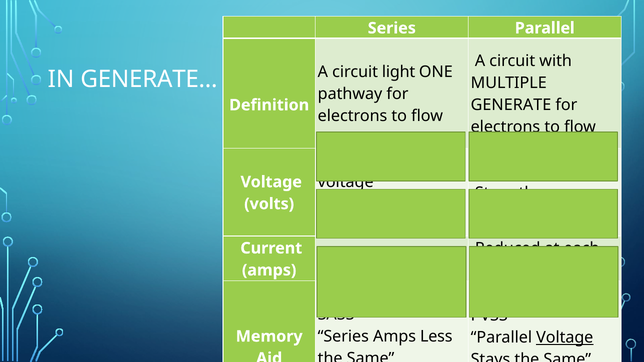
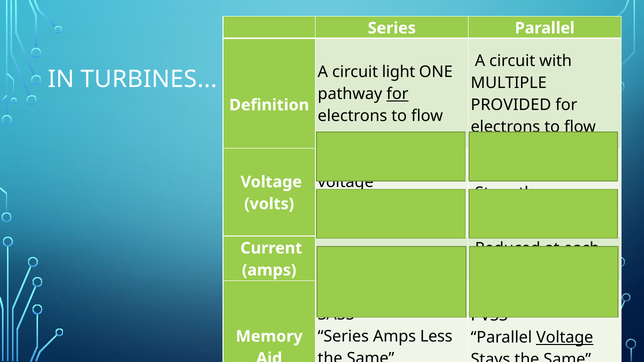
IN GENERATE: GENERATE -> TURBINES (149, 79)
for underline: none -> present (397, 94)
GENERATE: GENERATE -> PROVIDED (511, 105)
